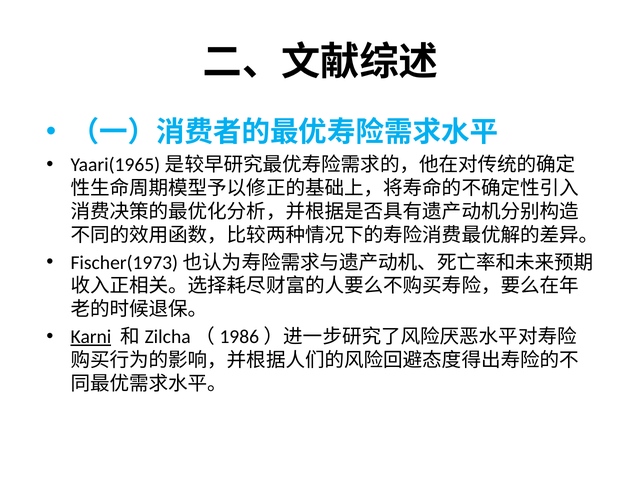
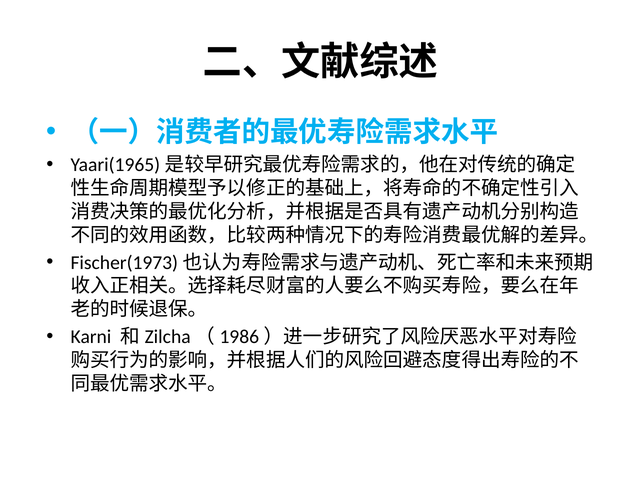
Karni underline: present -> none (91, 337)
